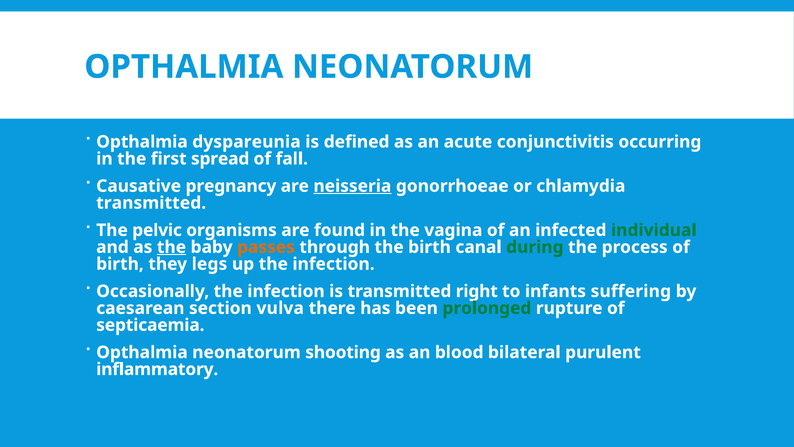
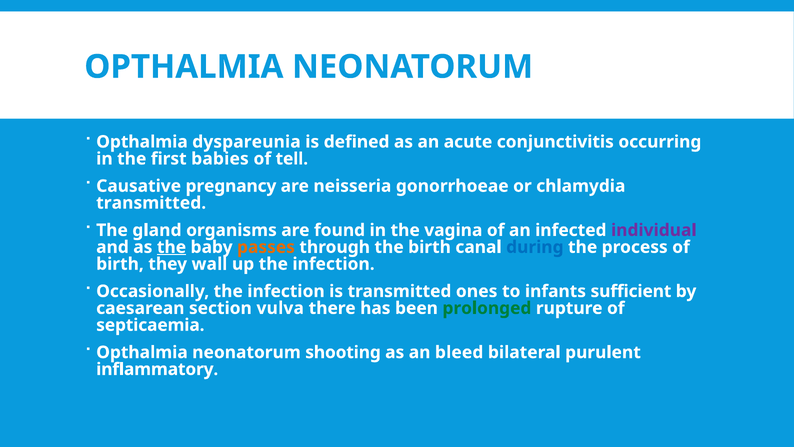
spread: spread -> babies (220, 159)
fall: fall -> tell (292, 159)
neisseria underline: present -> none (352, 186)
pelvic: pelvic -> gland (157, 230)
individual colour: green -> purple (654, 230)
during colour: green -> blue (535, 247)
legs: legs -> wall (209, 264)
right: right -> ones (477, 291)
suffering: suffering -> sufficient (631, 291)
blood: blood -> bleed (459, 352)
